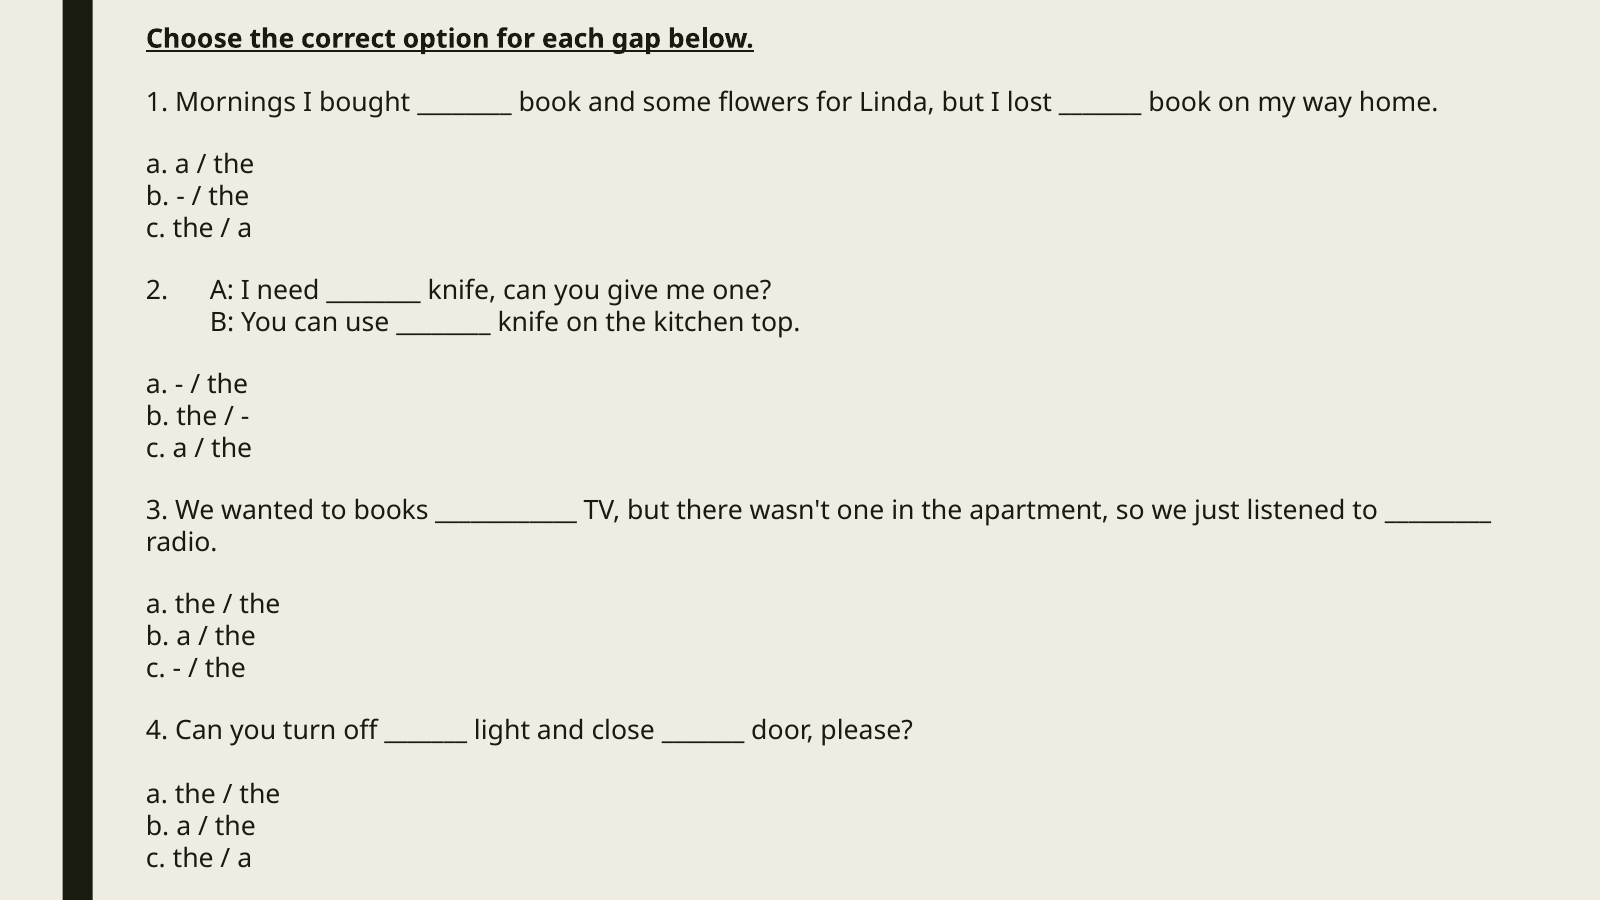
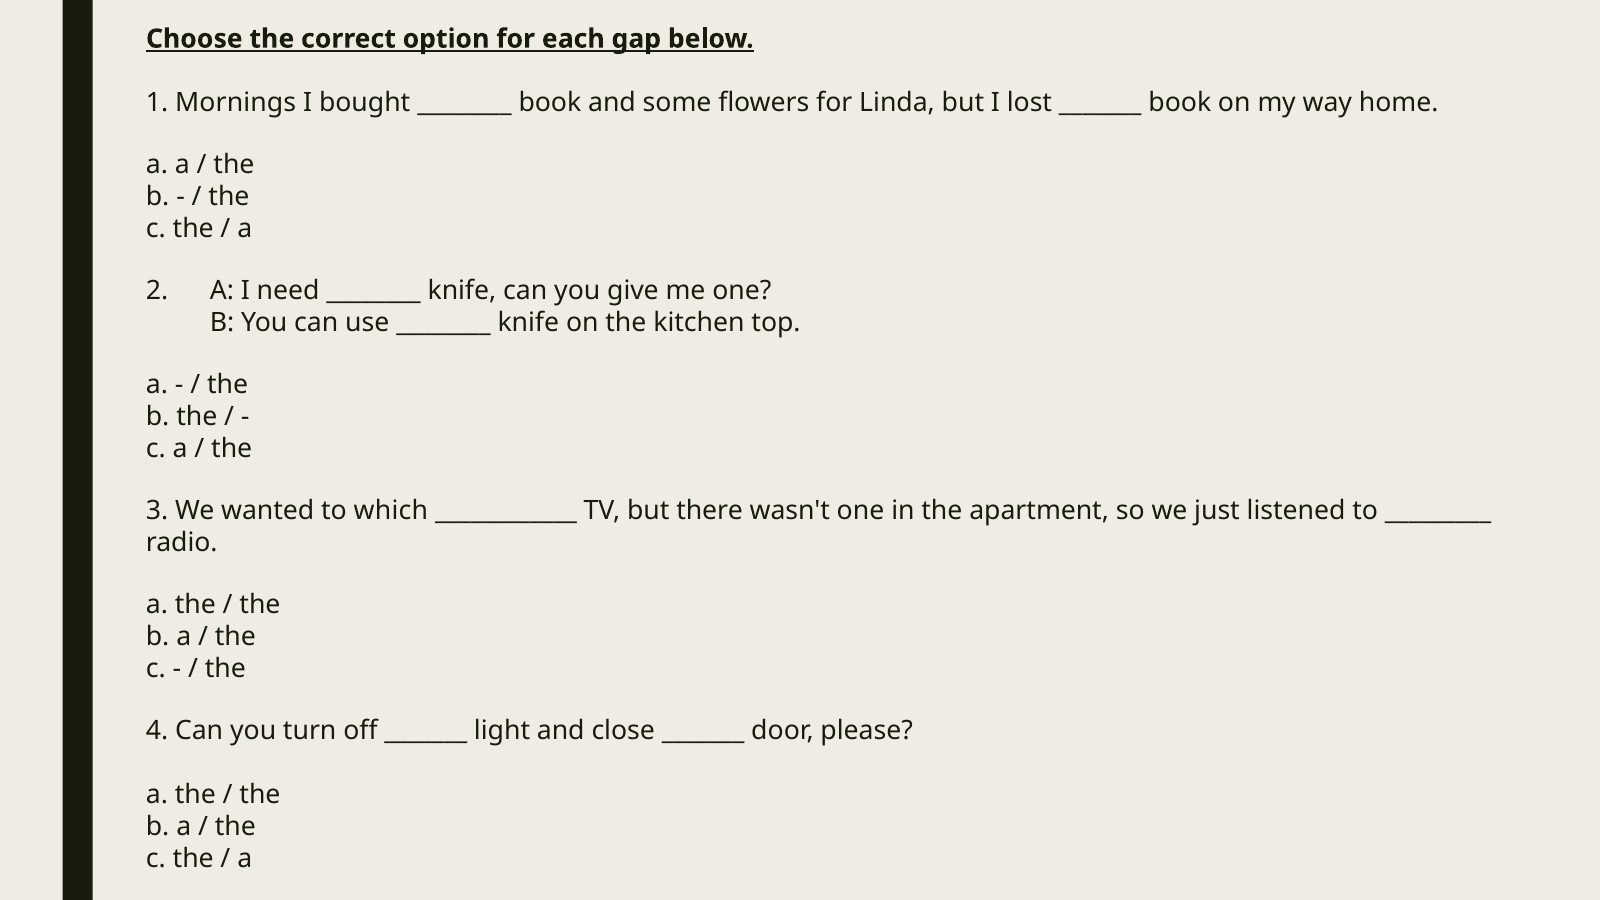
books: books -> which (391, 511)
